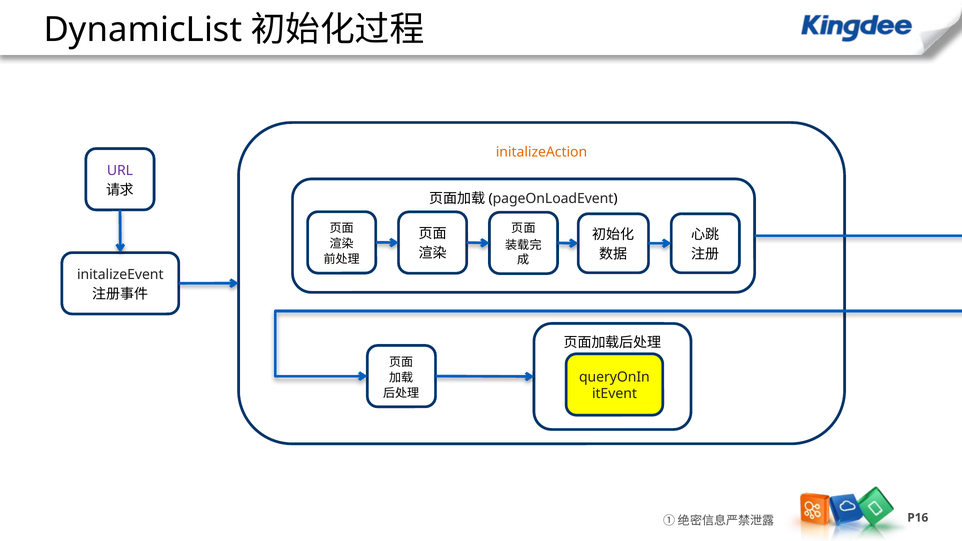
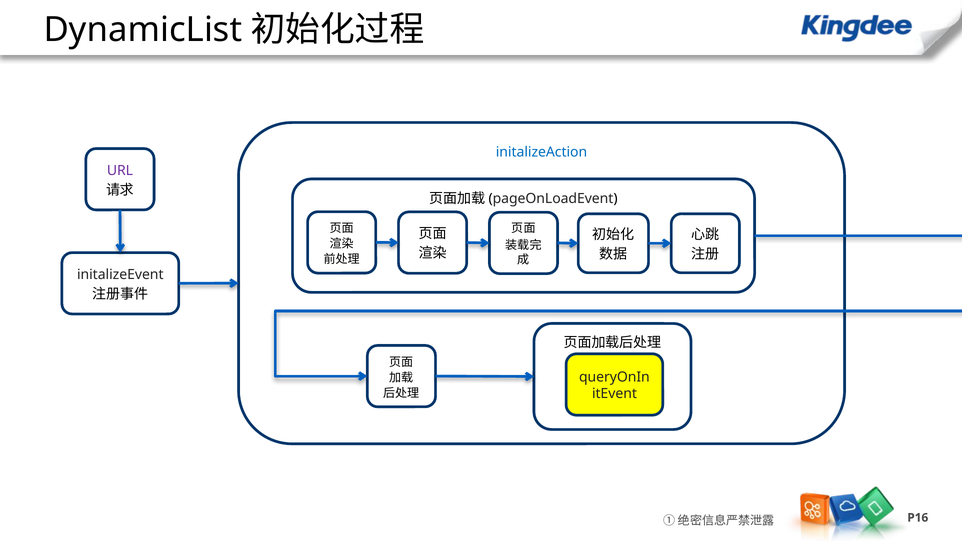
initalizeAction colour: orange -> blue (541, 152)
